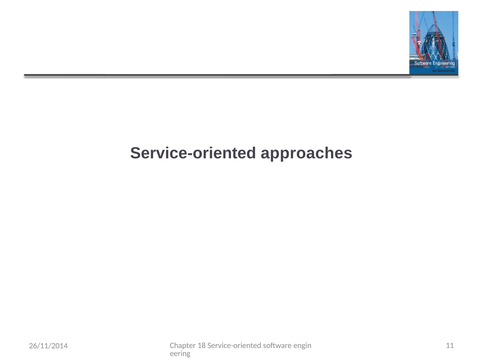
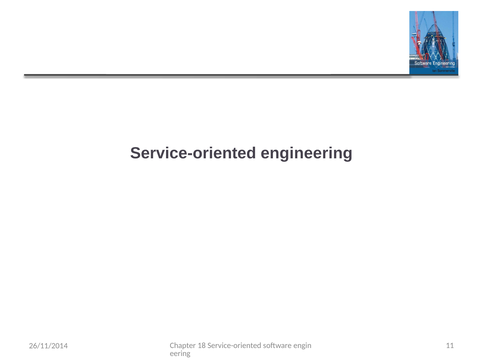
approaches: approaches -> engineering (307, 153)
